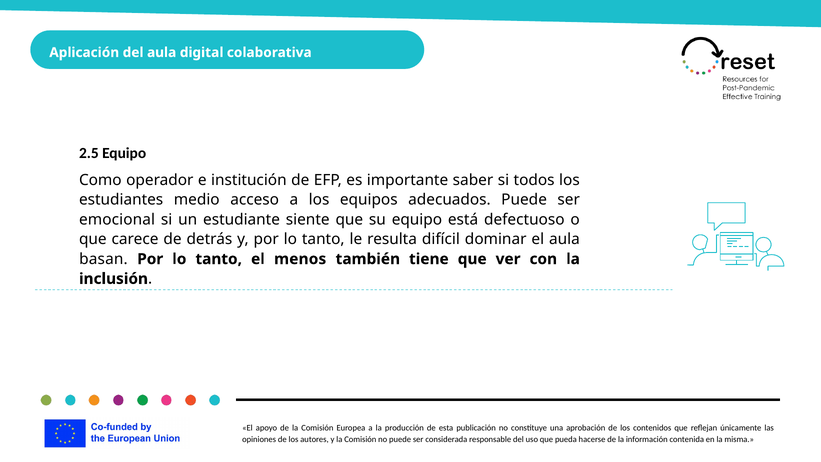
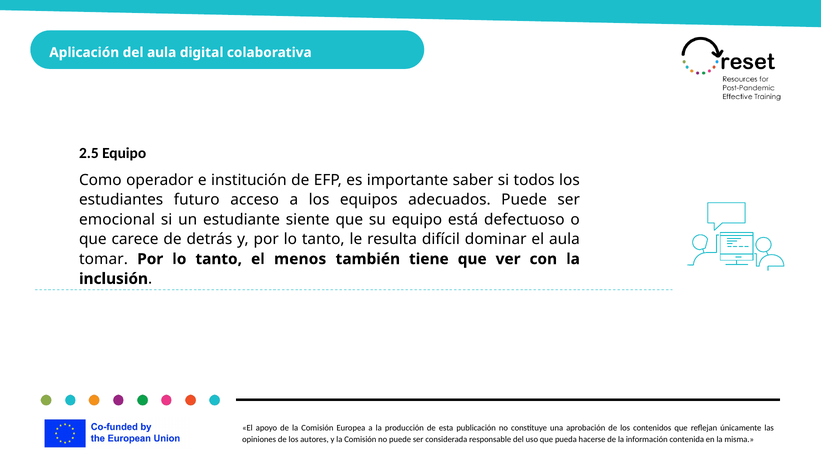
medio: medio -> futuro (197, 200)
basan: basan -> tomar (103, 259)
